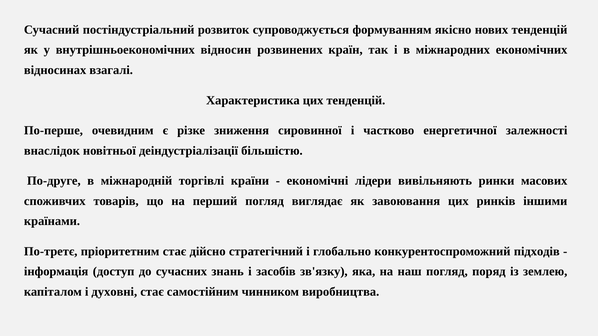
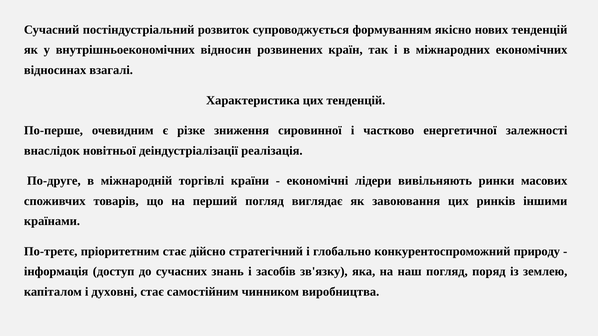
більшістю: більшістю -> реалізація (272, 151)
підходів: підходів -> природу (537, 252)
